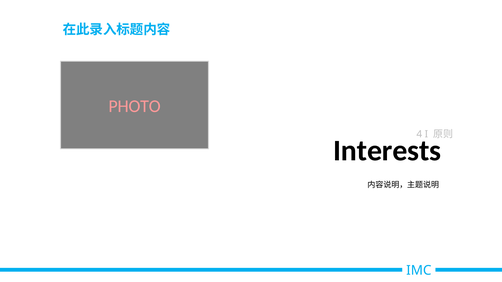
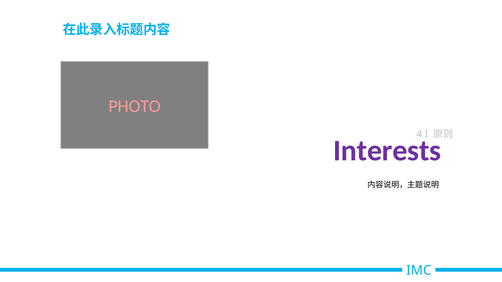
Interests colour: black -> purple (387, 151)
